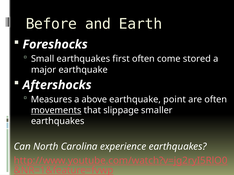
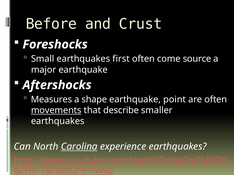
Earth: Earth -> Crust (140, 24)
stored: stored -> source (197, 59)
above: above -> shape (94, 100)
slippage: slippage -> describe (121, 111)
Carolina underline: none -> present (79, 147)
